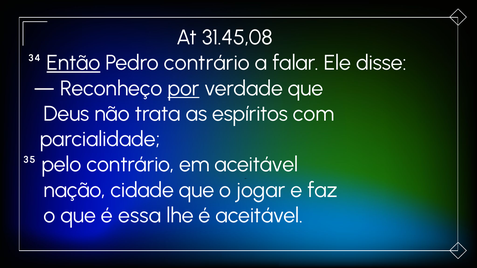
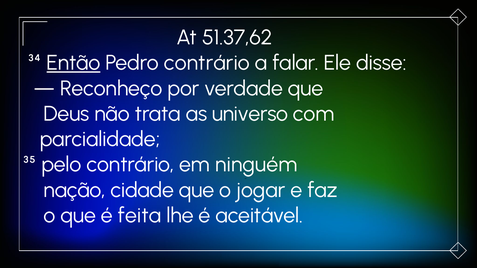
31.45,08: 31.45,08 -> 51.37,62 (237, 38)
por underline: present -> none (184, 88)
espíritos: espíritos -> universo (250, 114)
em aceitável: aceitável -> ninguém (256, 165)
essa: essa -> feita (140, 216)
